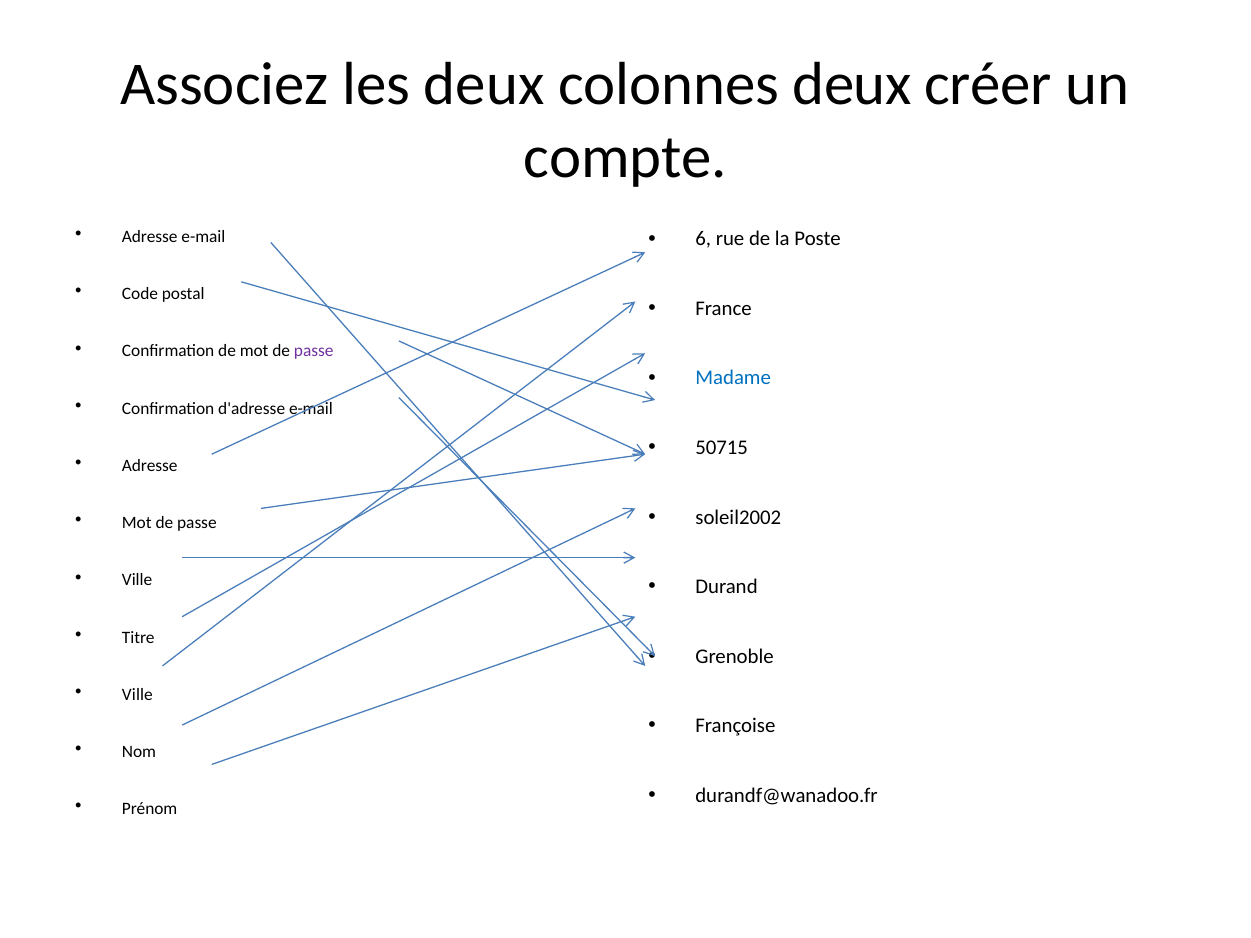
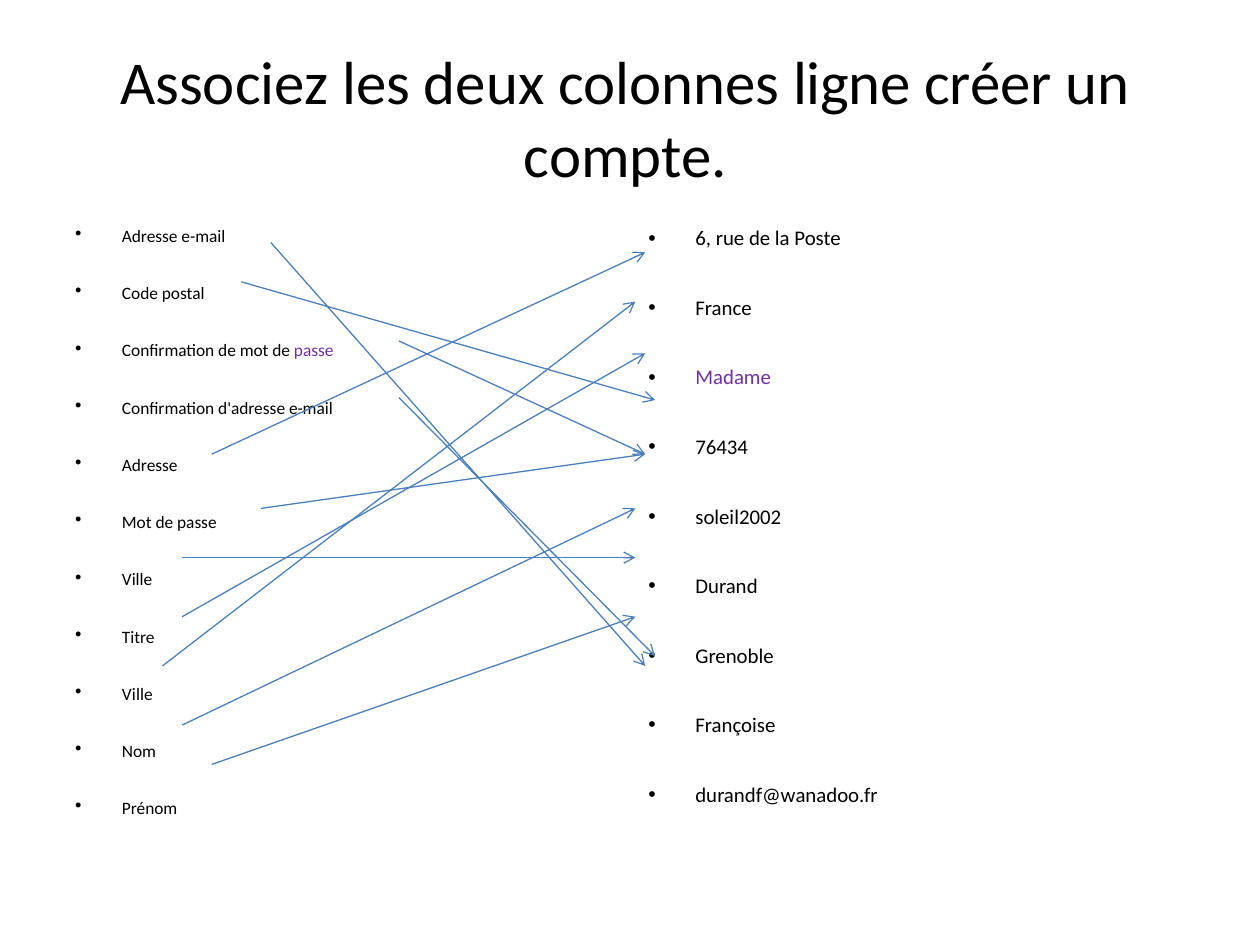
colonnes deux: deux -> ligne (852, 85)
Madame colour: blue -> purple (733, 378)
50715: 50715 -> 76434 (722, 448)
